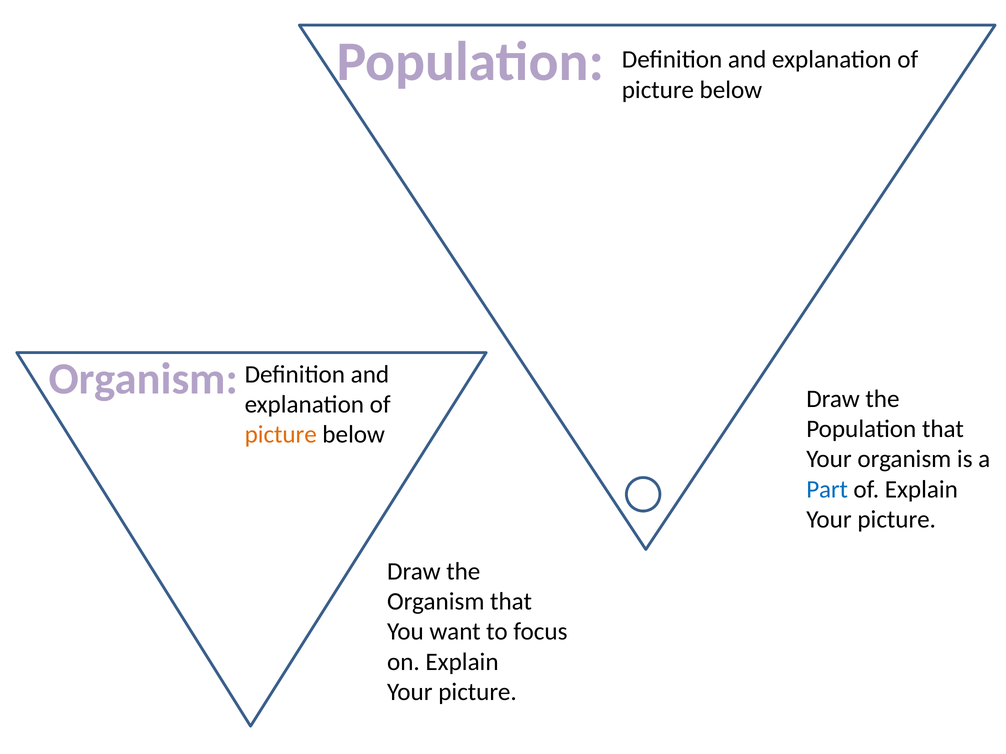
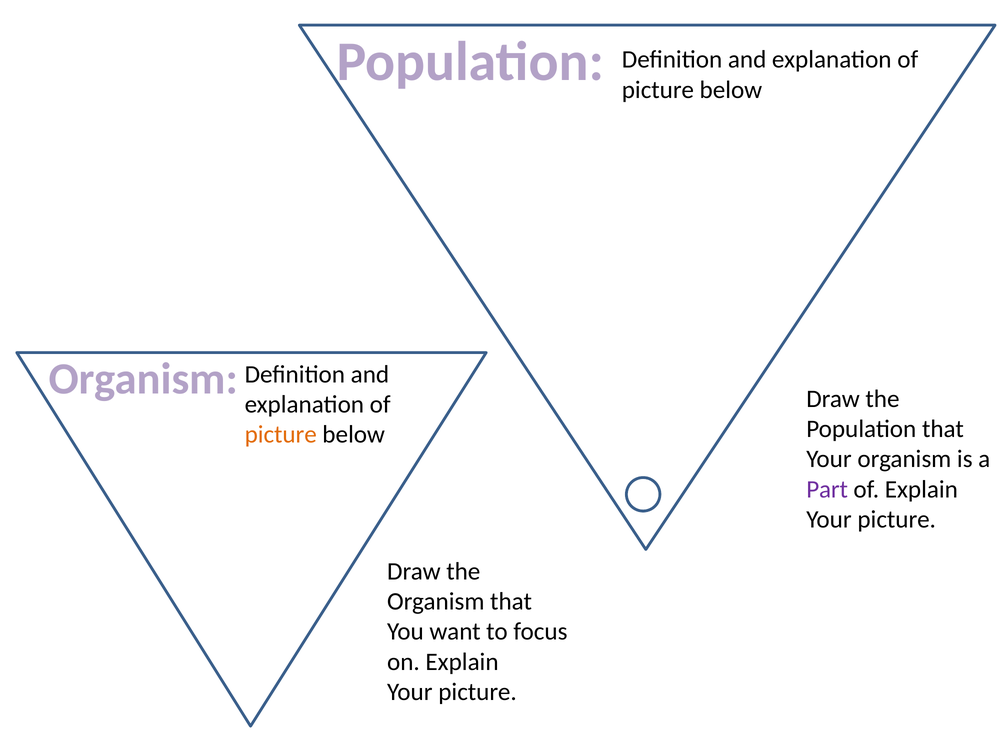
Part colour: blue -> purple (827, 490)
